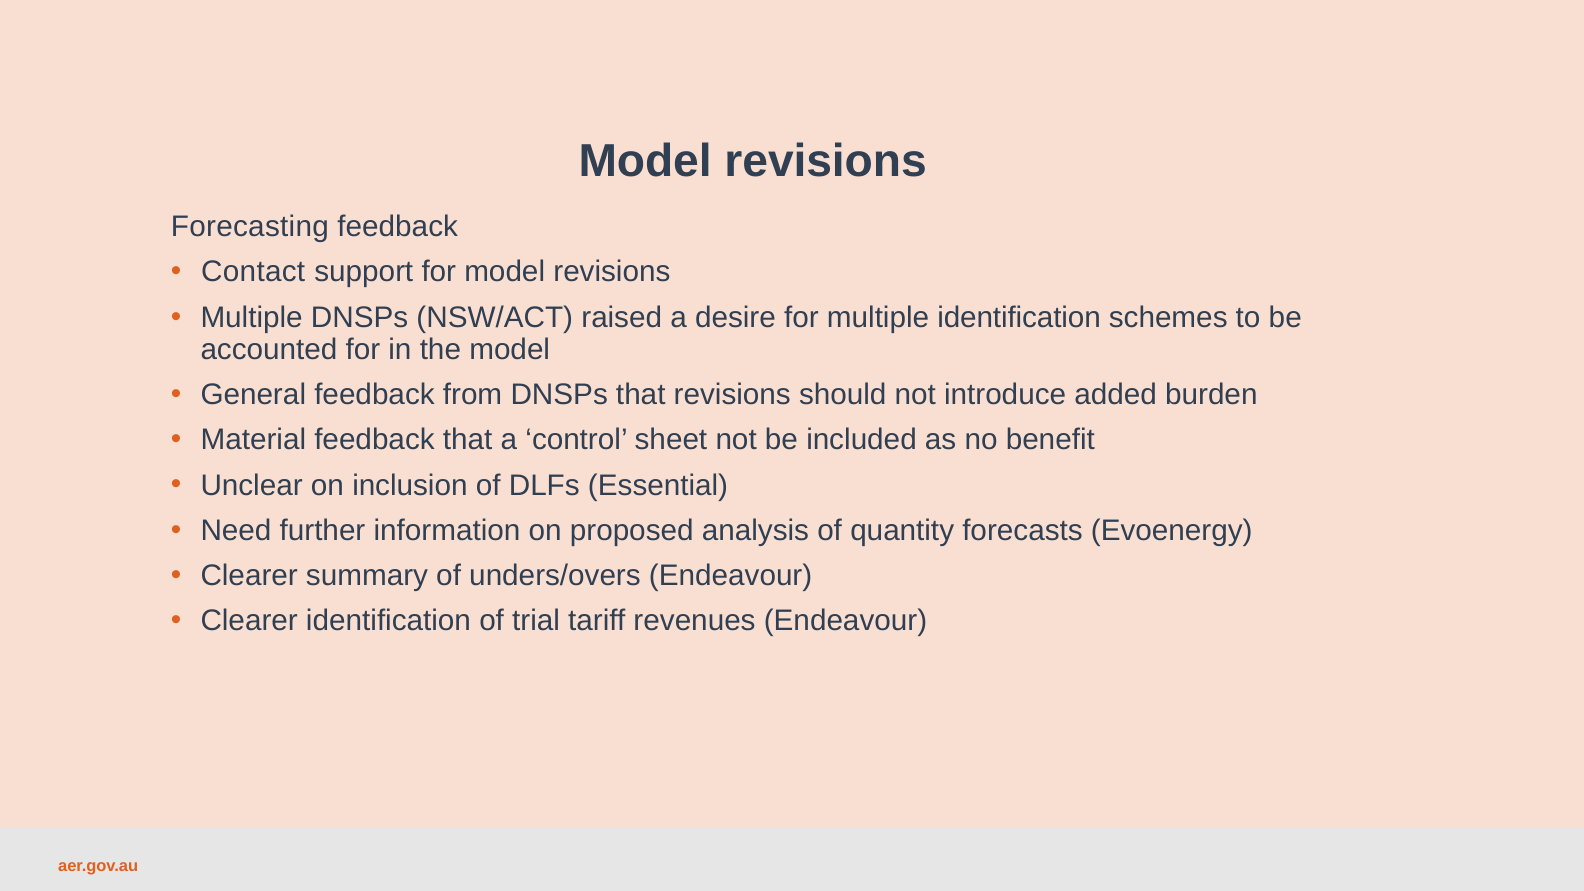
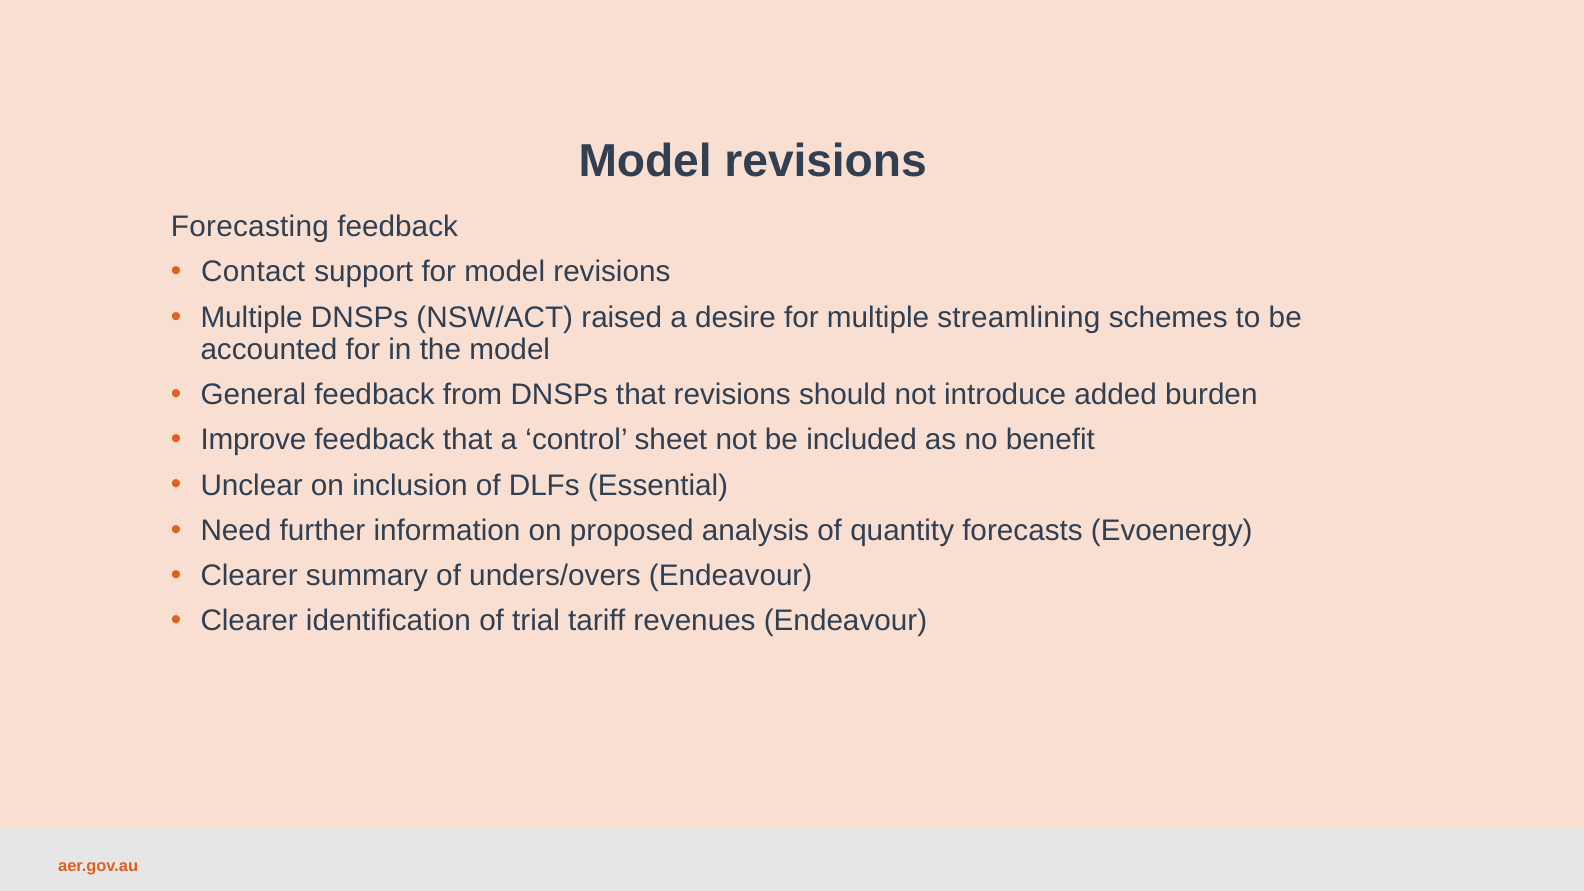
multiple identification: identification -> streamlining (1019, 317)
Material: Material -> Improve (253, 440)
